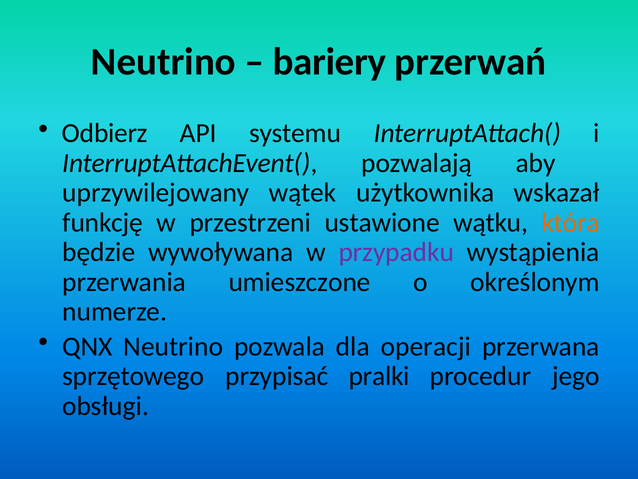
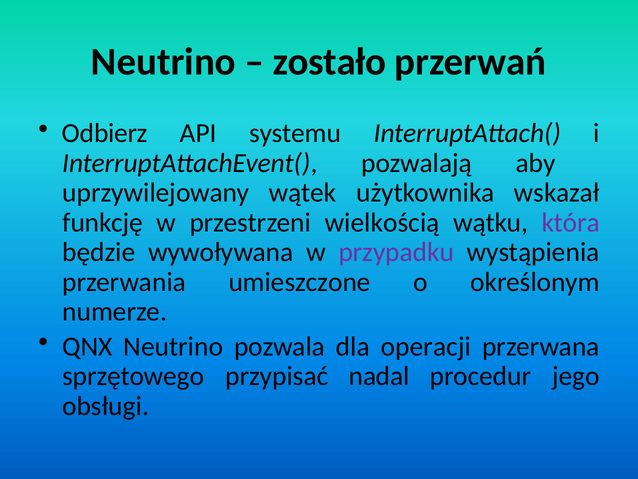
bariery: bariery -> zostało (329, 62)
ustawione: ustawione -> wielkością (382, 222)
która colour: orange -> purple (571, 222)
pralki: pralki -> nadal (379, 376)
